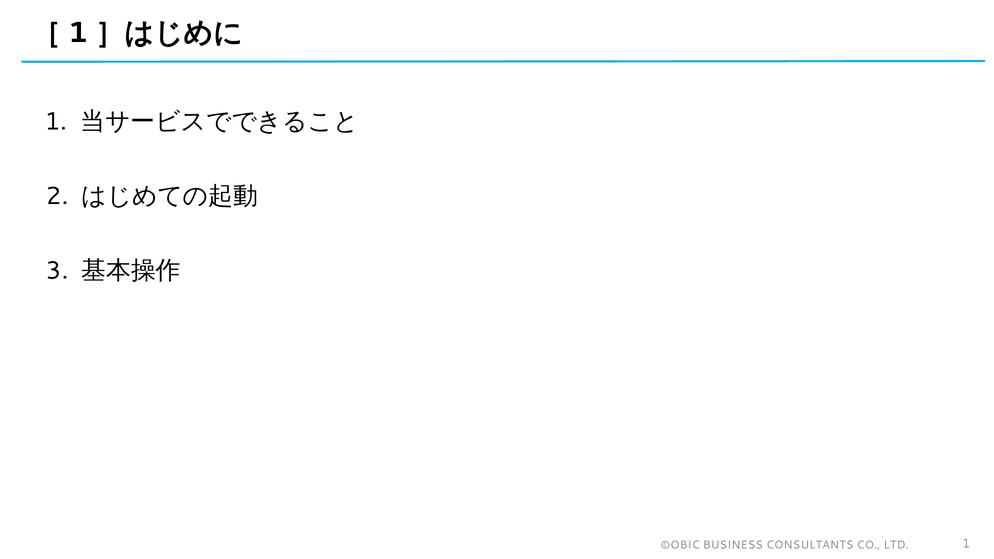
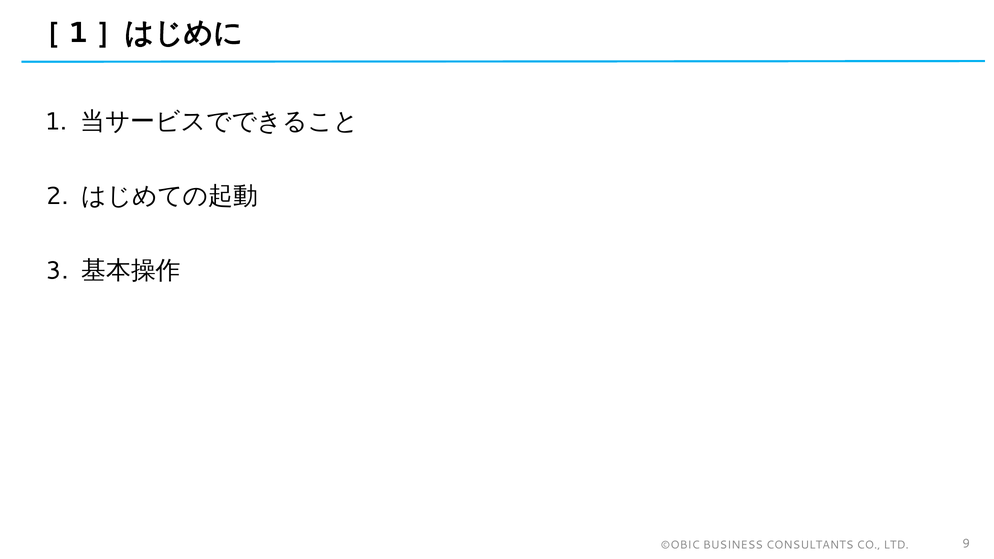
LTD 1: 1 -> 9 (966, 544)
